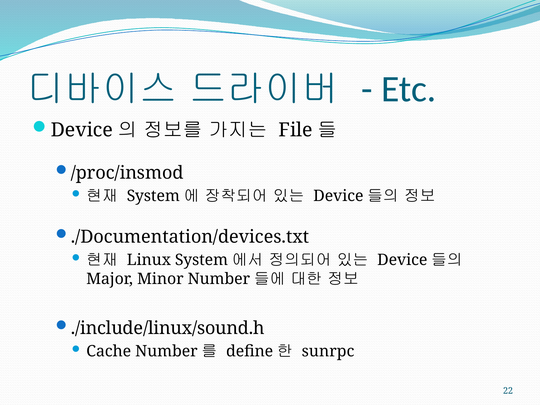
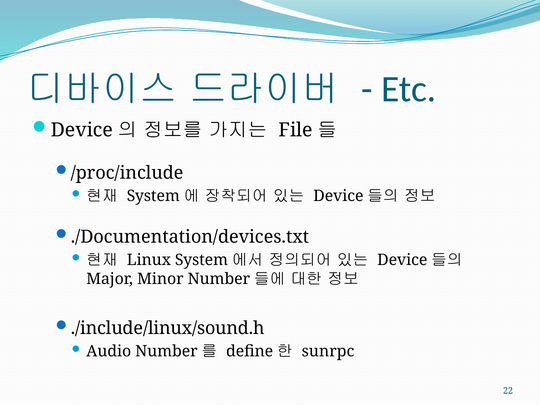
/proc/insmod: /proc/insmod -> /proc/include (127, 173)
Cache: Cache -> Audio (109, 351)
